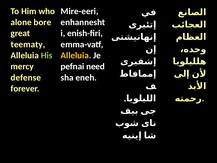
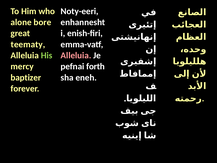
Mire-eeri: Mire-eeri -> Noty-eeri (80, 11)
Alleluia colour: yellow -> pink (76, 55)
need: need -> forth (96, 66)
defense: defense -> baptizer (26, 77)
